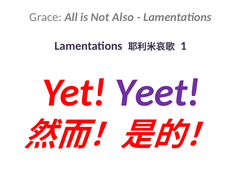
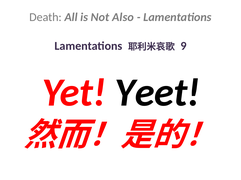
Grace: Grace -> Death (46, 17)
1: 1 -> 9 (183, 46)
Yeet colour: purple -> black (157, 93)
